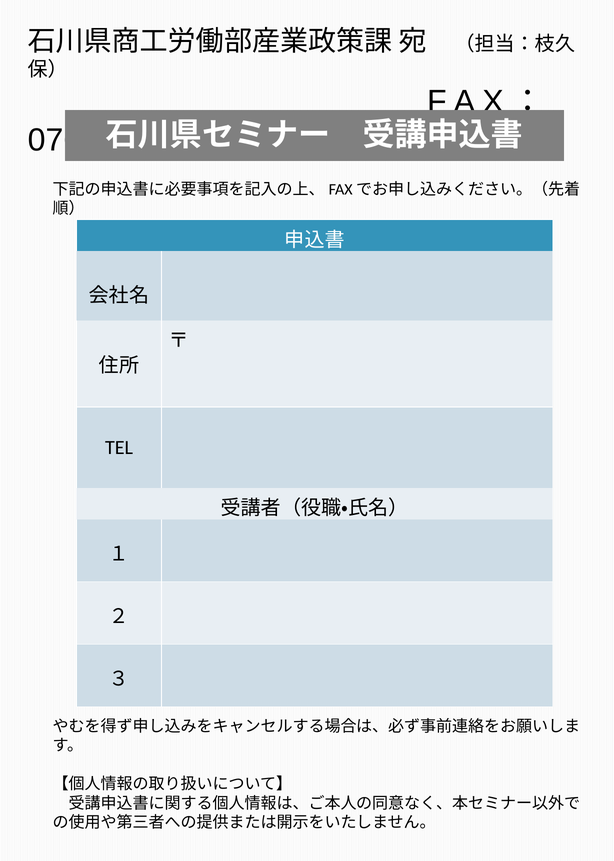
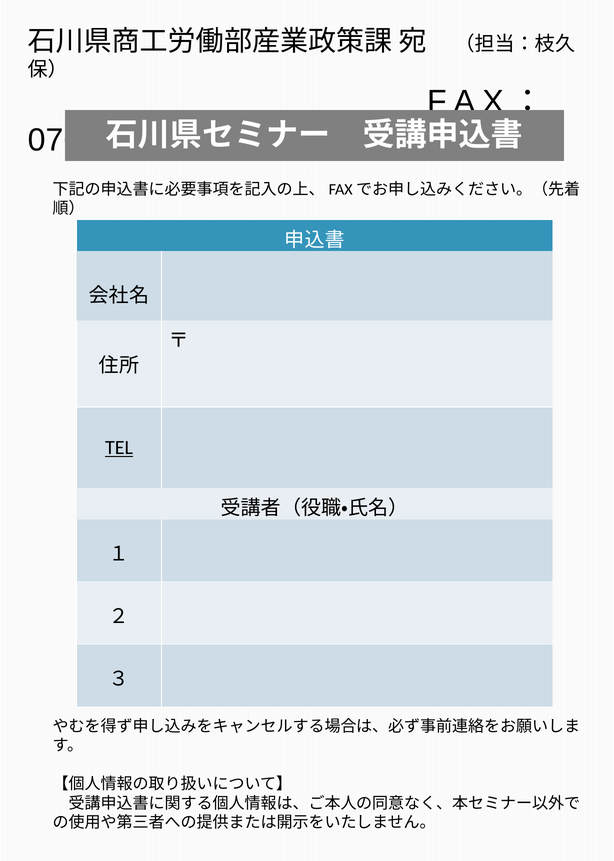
TEL underline: none -> present (119, 448)
